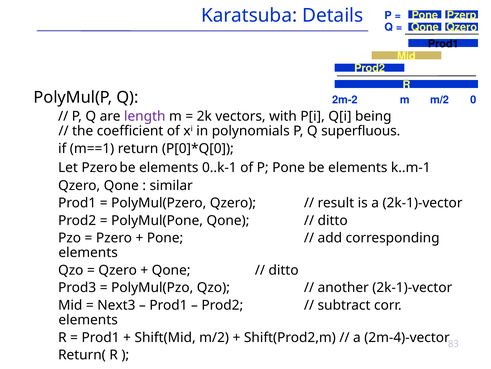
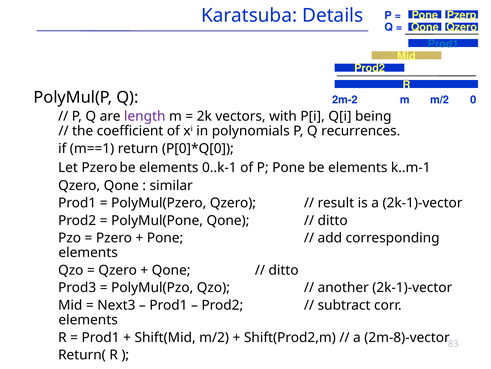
Prod1 colour: black -> blue (443, 44)
superfluous: superfluous -> recurrences (361, 131)
2m-4)-vector: 2m-4)-vector -> 2m-8)-vector (407, 337)
